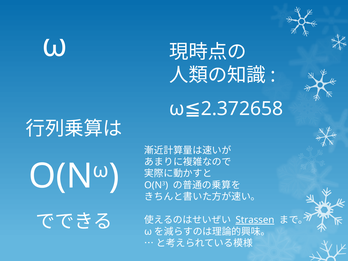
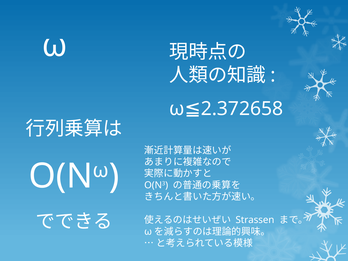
Strassen underline: present -> none (255, 220)
